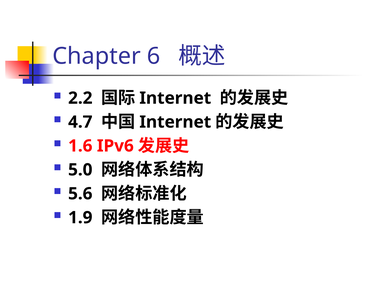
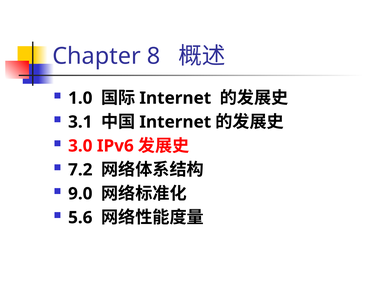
6: 6 -> 8 (154, 56)
2.2: 2.2 -> 1.0 (80, 98)
4.7: 4.7 -> 3.1 (80, 122)
1.6: 1.6 -> 3.0 (80, 146)
5.0: 5.0 -> 7.2 (80, 170)
5.6: 5.6 -> 9.0 (80, 194)
1.9: 1.9 -> 5.6 (80, 218)
